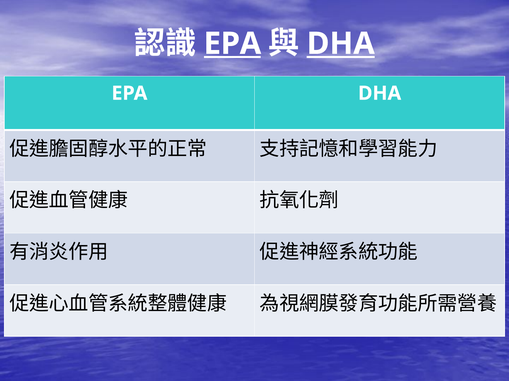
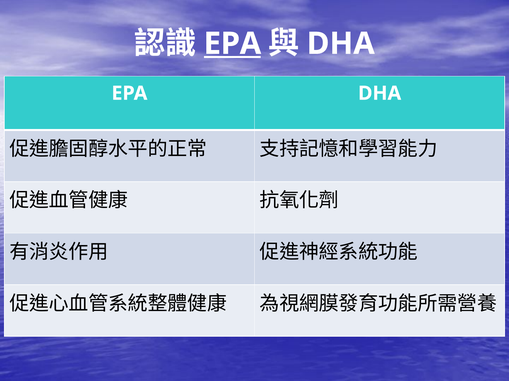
DHA underline: present -> none (341, 44)
